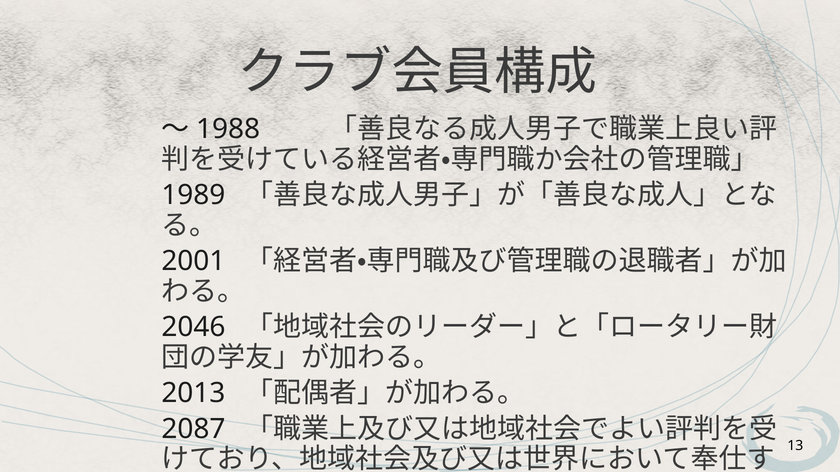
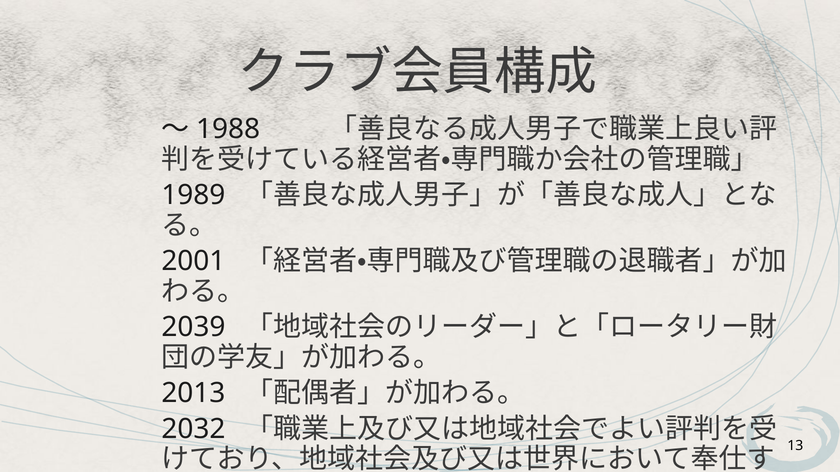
2046: 2046 -> 2039 (193, 327)
2087: 2087 -> 2032 (193, 429)
